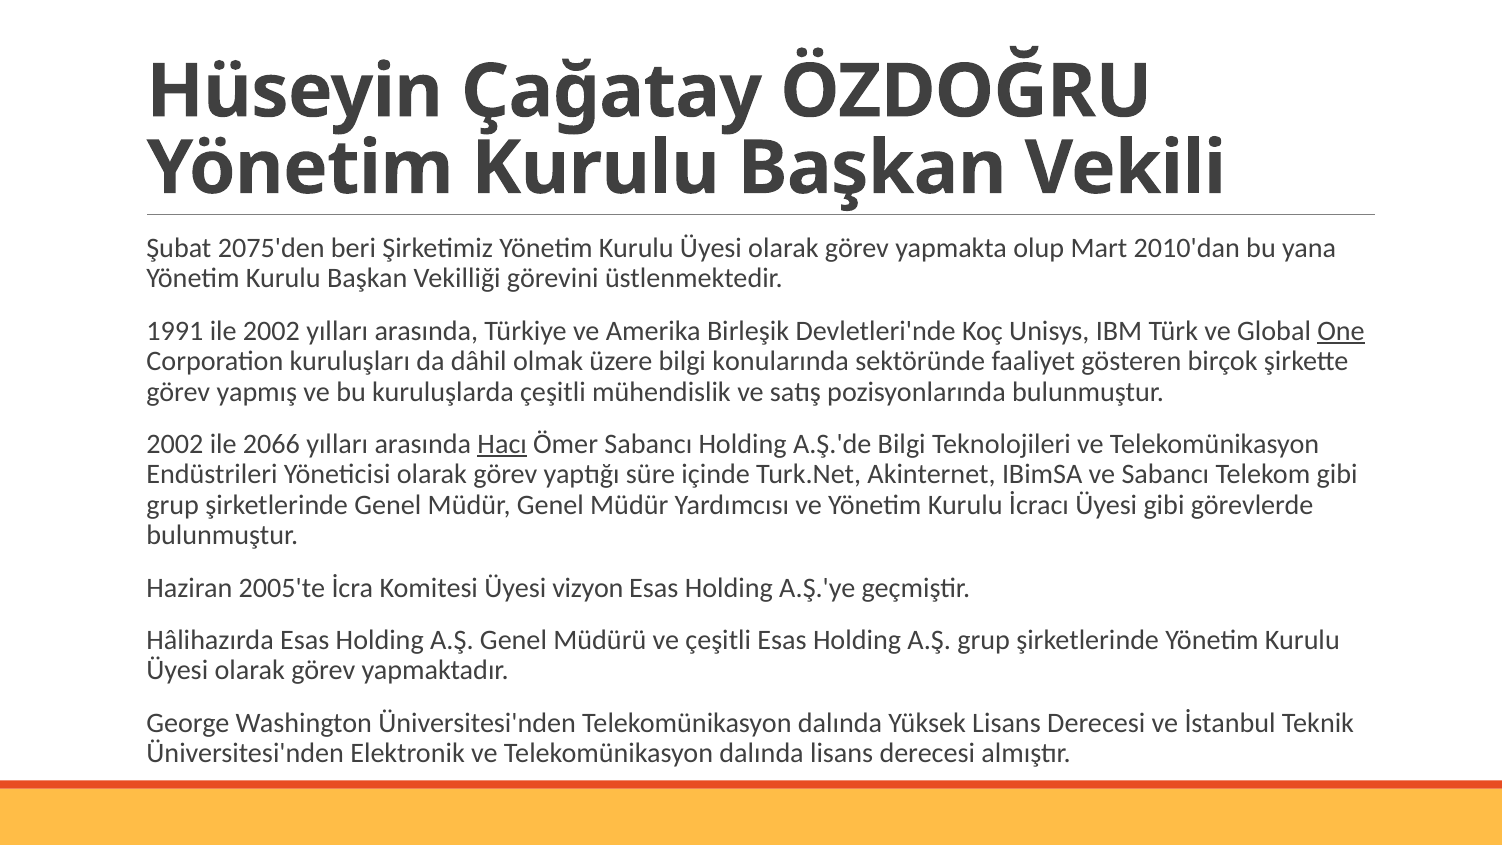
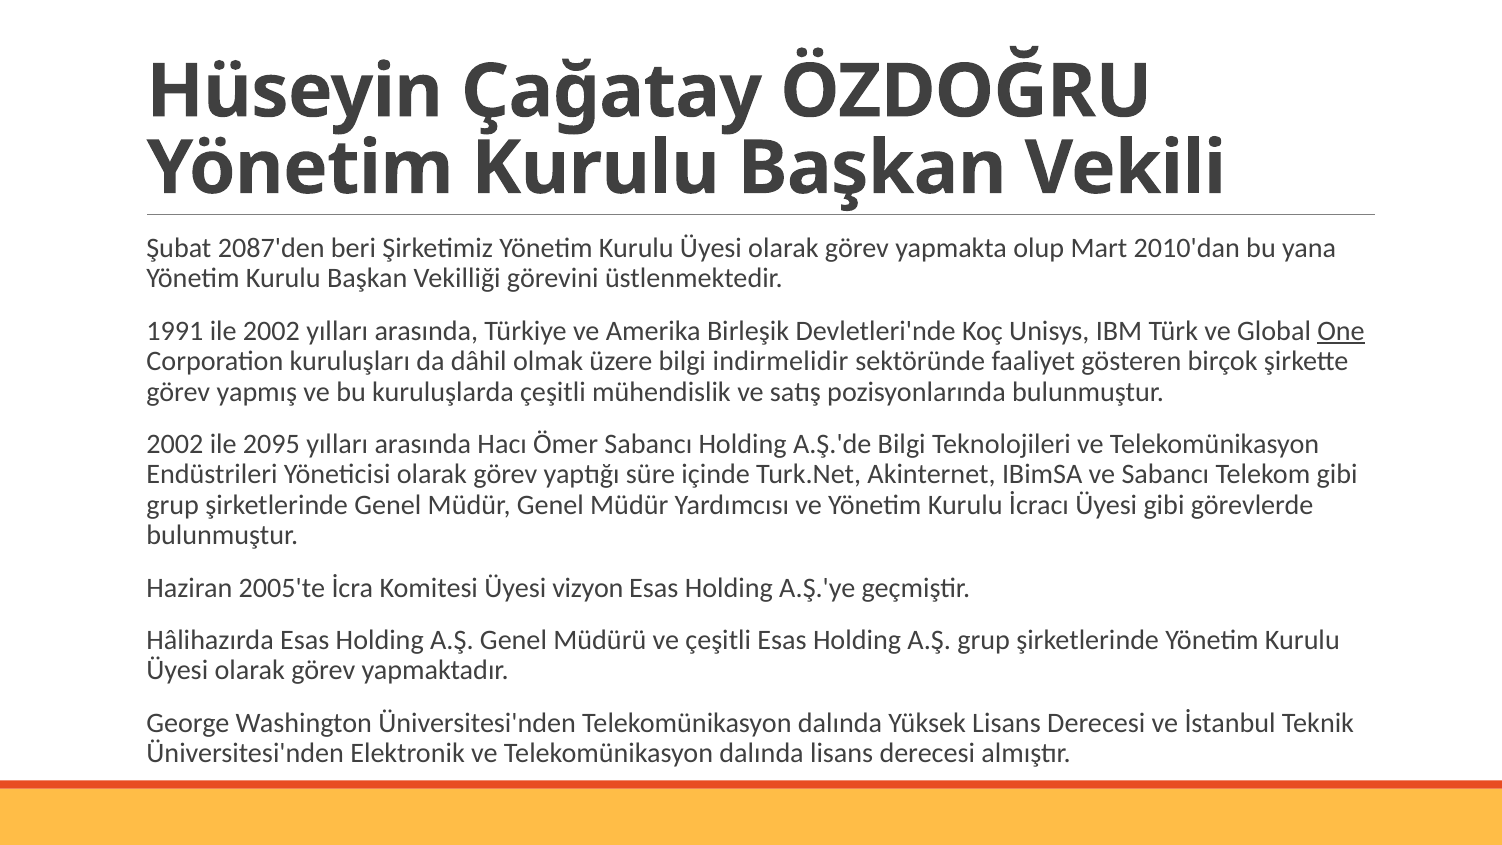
2075'den: 2075'den -> 2087'den (271, 248)
konularında: konularında -> indirmelidir (780, 361)
2066: 2066 -> 2095 (271, 444)
Hacı underline: present -> none (502, 444)
